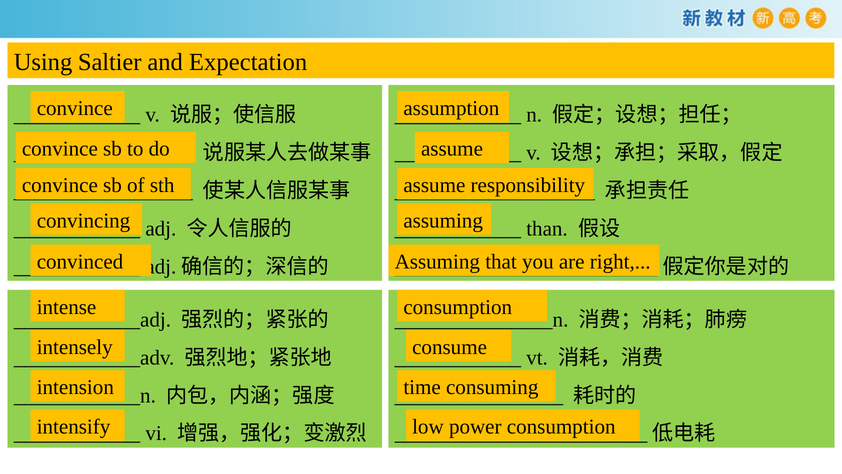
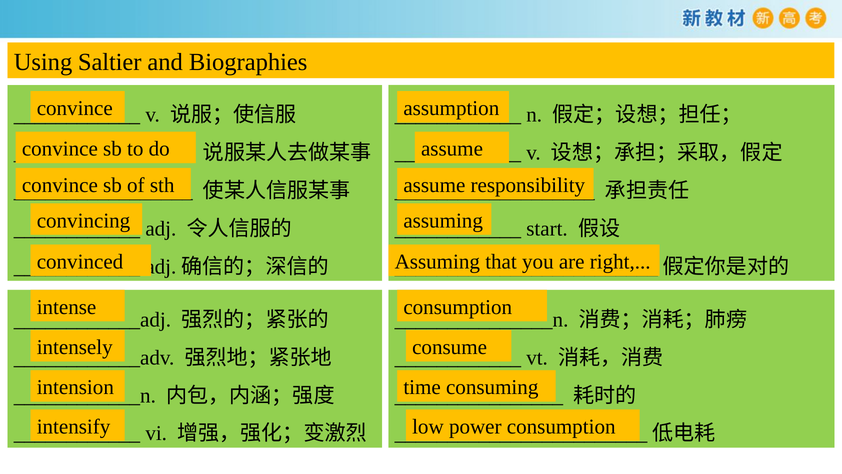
Expectation: Expectation -> Biographies (248, 62)
than: than -> start (547, 228)
